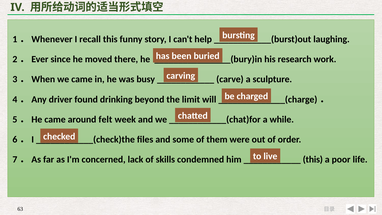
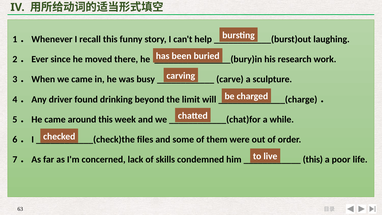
around felt: felt -> this (106, 119)
